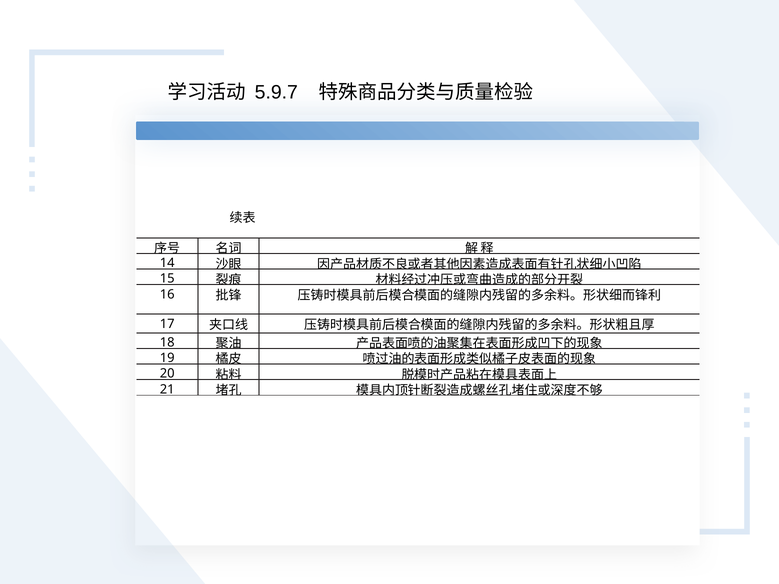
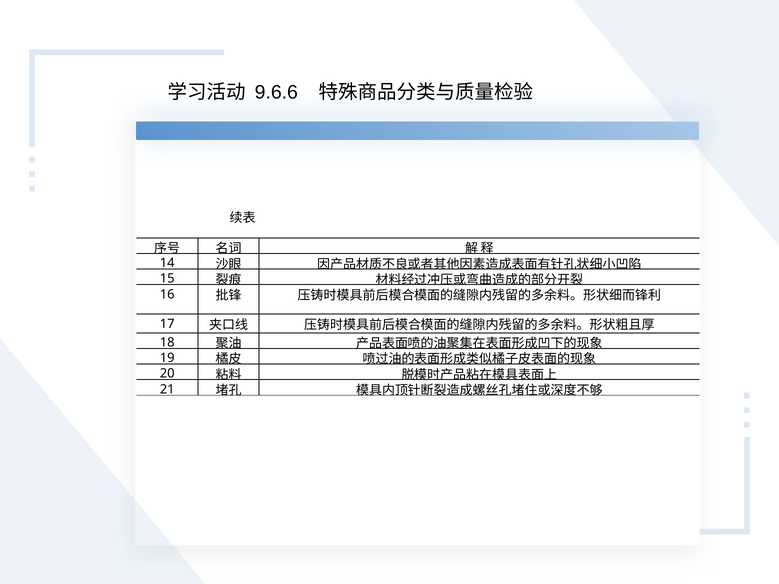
5.9.7: 5.9.7 -> 9.6.6 (276, 92)
